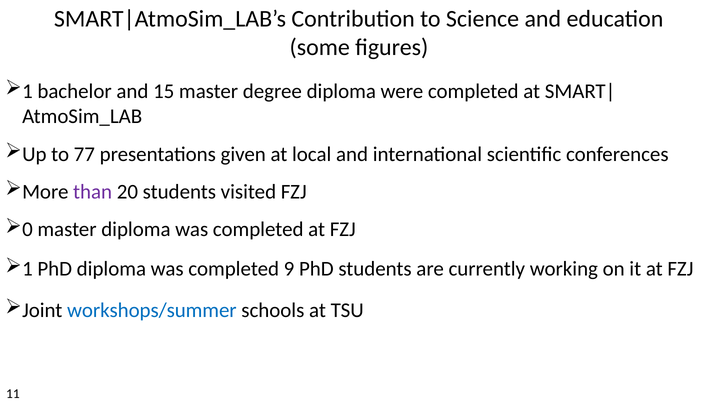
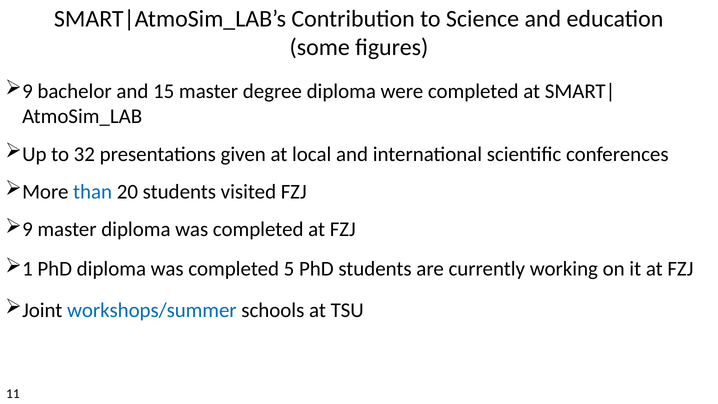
1: 1 -> 9 (27, 91)
77: 77 -> 32 (84, 154)
than colour: purple -> blue (93, 192)
0: 0 -> 9 (27, 229)
9: 9 -> 5 (289, 269)
